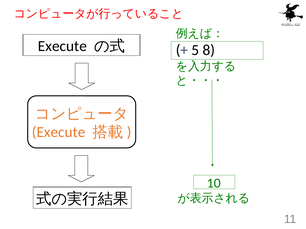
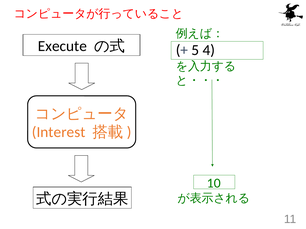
8: 8 -> 4 (209, 50)
Execute: Execute -> Interest (59, 132)
